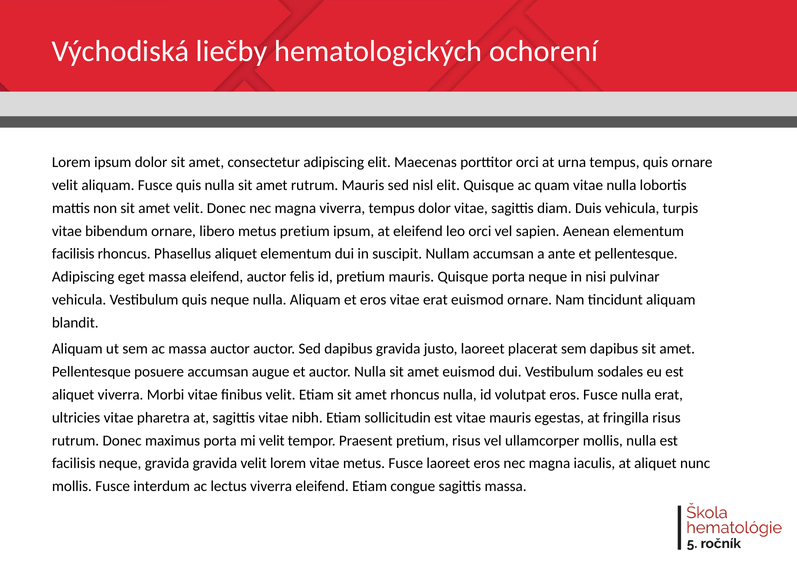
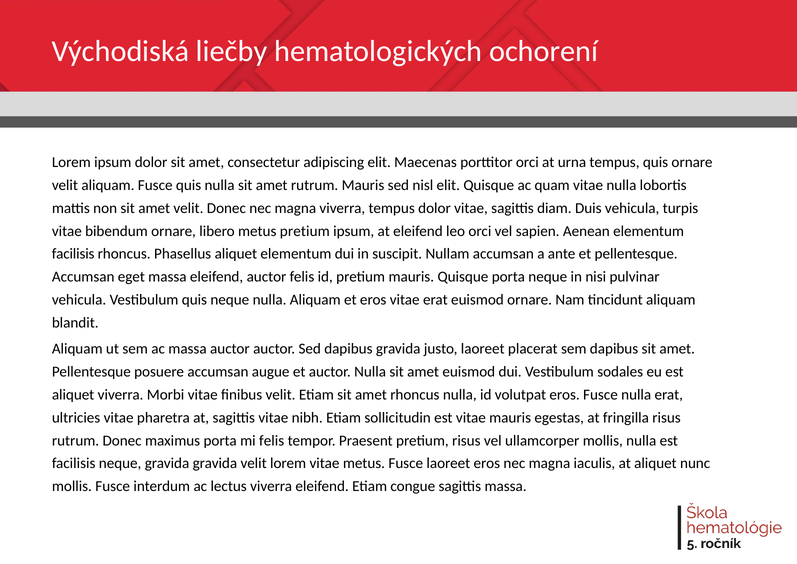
Adipiscing: Adipiscing -> Accumsan (83, 277)
mi velit: velit -> felis (272, 440)
